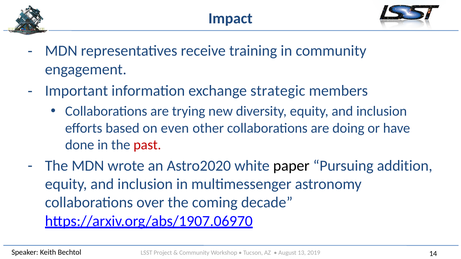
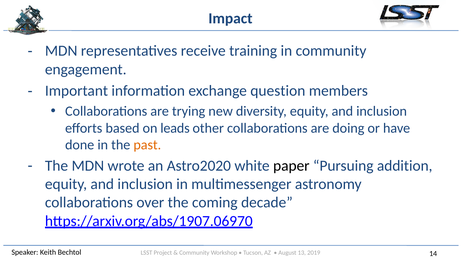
strategic: strategic -> question (278, 91)
even: even -> leads (175, 128)
past colour: red -> orange (147, 145)
